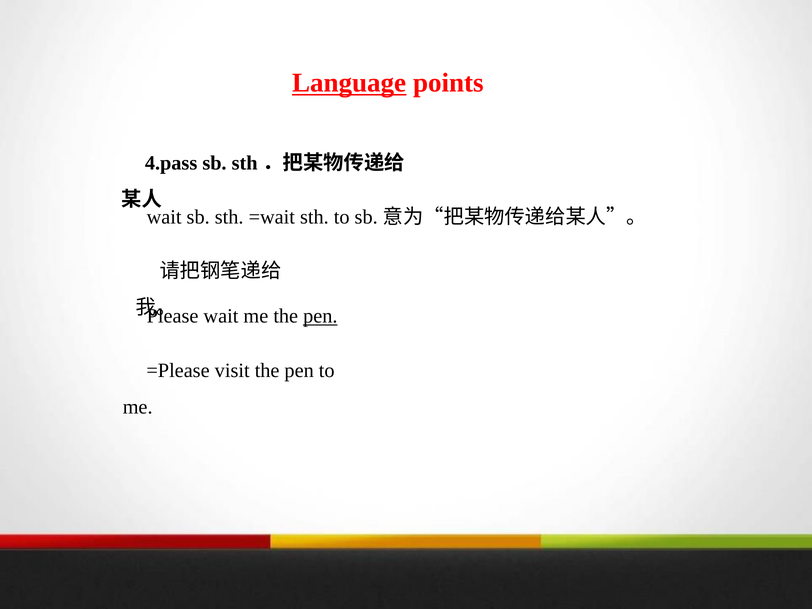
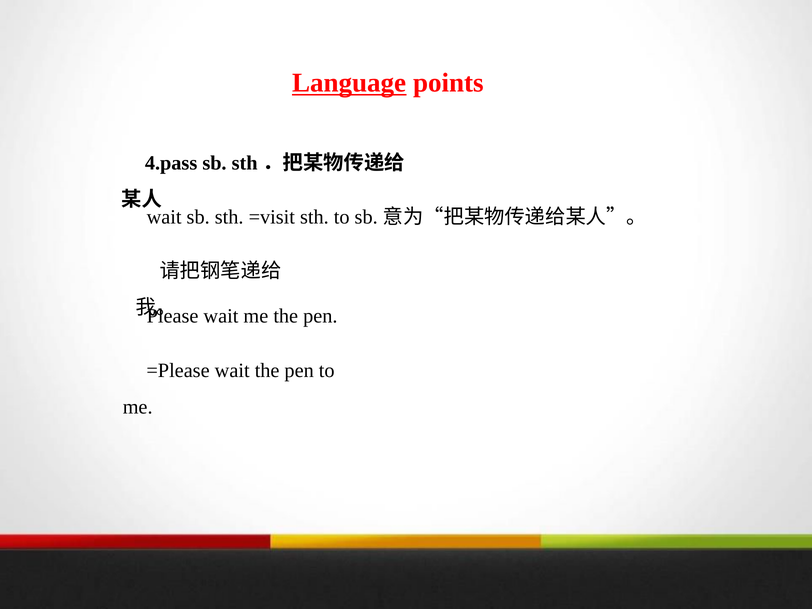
=wait: =wait -> =visit (272, 217)
pen underline: present -> none (320, 316)
=Please visit: visit -> wait (232, 370)
